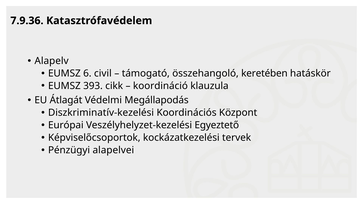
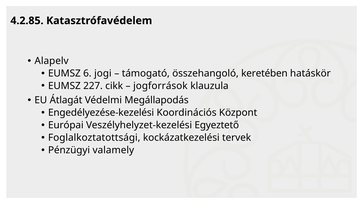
7.9.36: 7.9.36 -> 4.2.85 (27, 21)
civil: civil -> jogi (103, 73)
393: 393 -> 227 (93, 86)
koordináció: koordináció -> jogforrások (160, 86)
Diszkriminatív-kezelési: Diszkriminatív-kezelési -> Engedélyezése-kezelési (101, 113)
Képviselőcsoportok: Képviselőcsoportok -> Foglalkoztatottsági (94, 138)
alapelvei: alapelvei -> valamely (113, 150)
